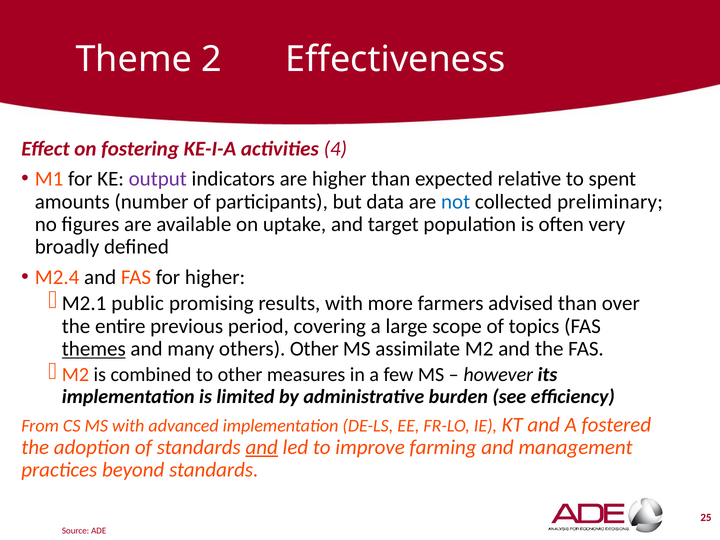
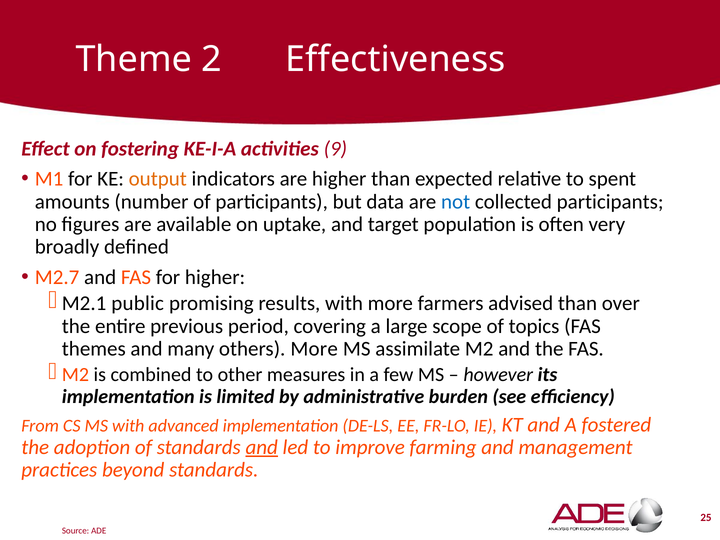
4: 4 -> 9 (335, 149)
output colour: purple -> orange (158, 179)
collected preliminary: preliminary -> participants (610, 202)
M2.4: M2.4 -> M2.7 (57, 277)
themes underline: present -> none (94, 349)
others Other: Other -> More (314, 349)
